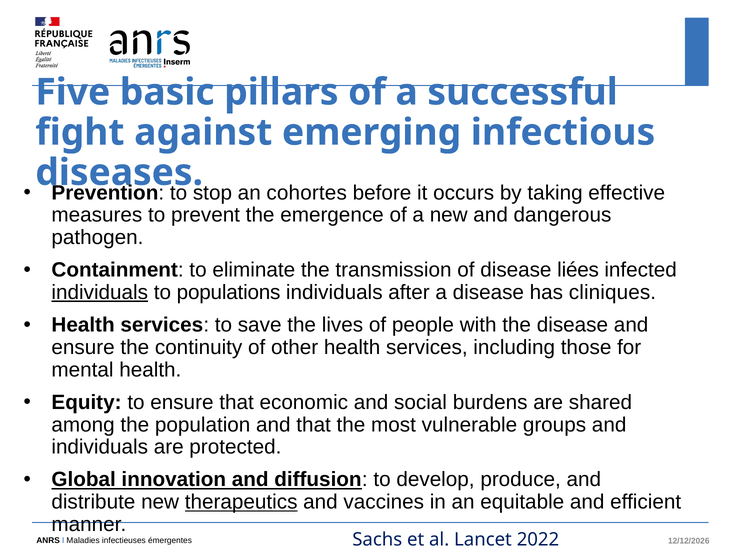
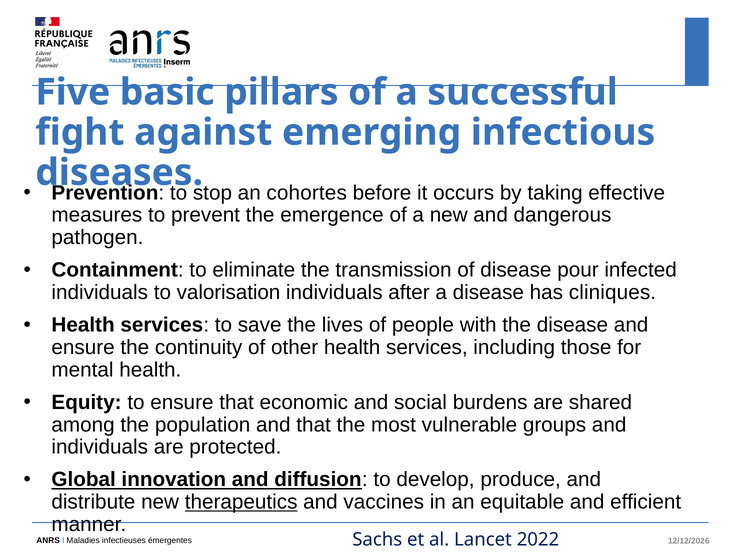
liées: liées -> pour (578, 270)
individuals underline: present -> none (100, 292)
populations: populations -> valorisation (229, 292)
